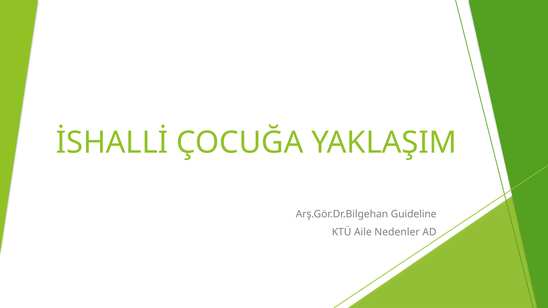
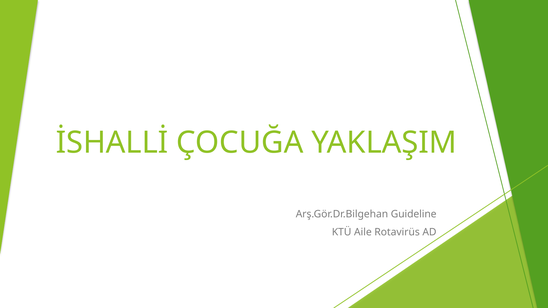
Nedenler: Nedenler -> Rotavirüs (397, 232)
